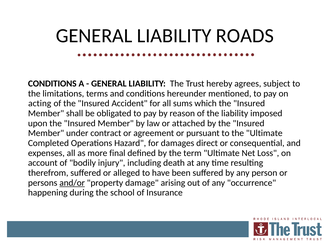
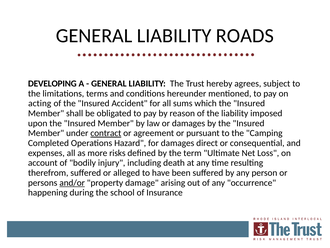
CONDITIONS: CONDITIONS -> DEVELOPING (52, 83)
or attached: attached -> damages (189, 123)
contract underline: none -> present (106, 133)
the Ultimate: Ultimate -> Camping (264, 133)
final: final -> risks (117, 153)
